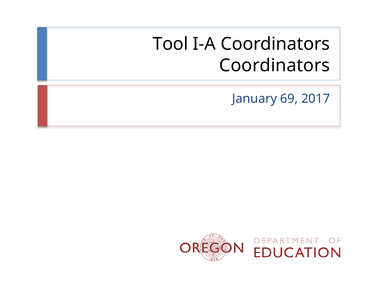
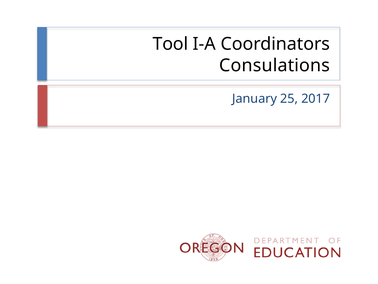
Coordinators: Coordinators -> Consulations (275, 65)
69: 69 -> 25 (289, 99)
